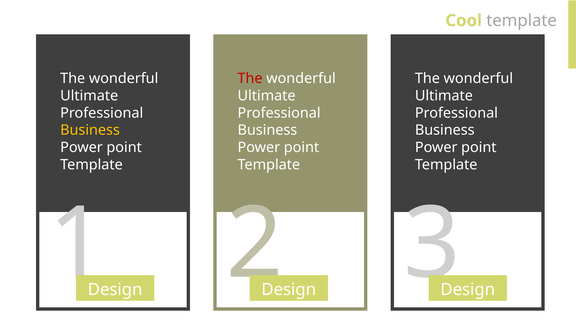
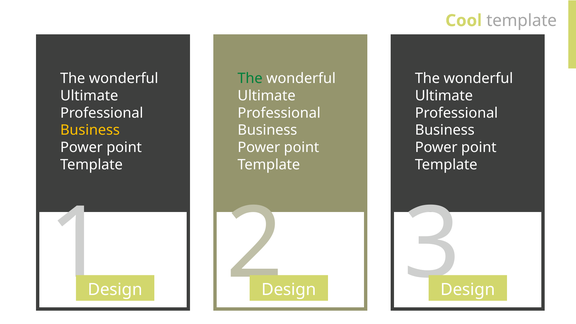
The colour: red -> green (250, 78)
